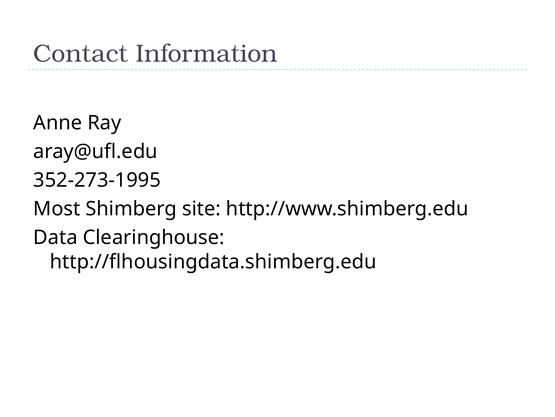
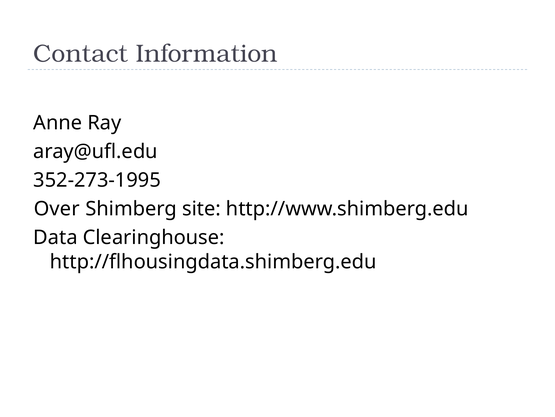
Most: Most -> Over (57, 209)
